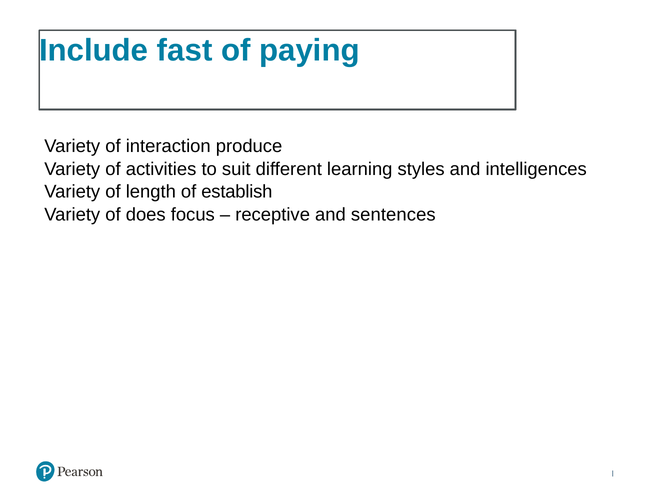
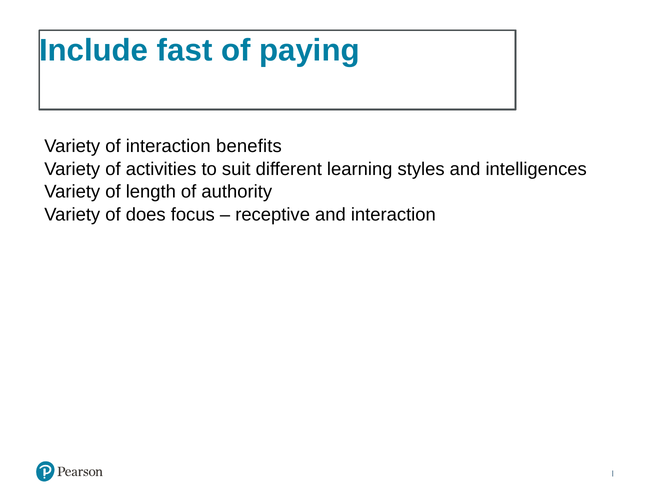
produce: produce -> benefits (249, 146)
establish: establish -> authority (237, 192)
and sentences: sentences -> interaction (393, 215)
